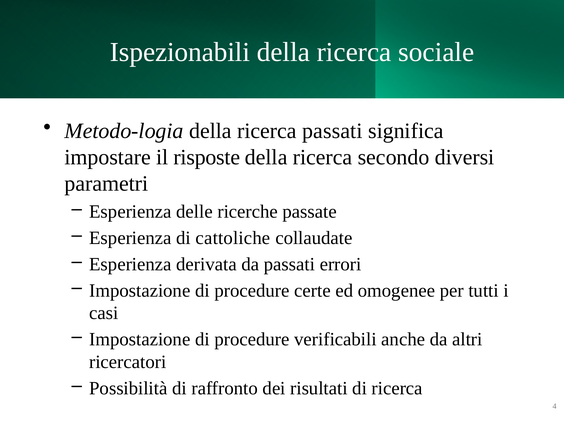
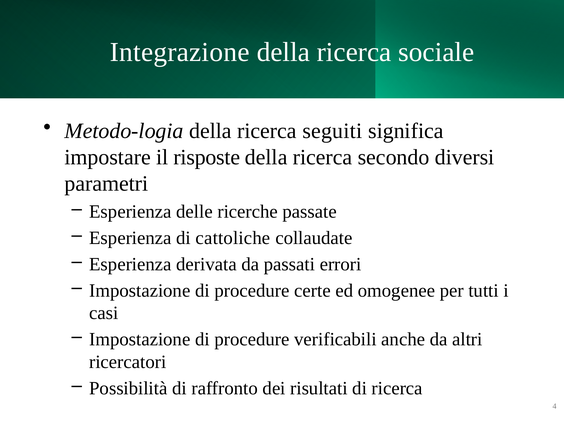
Ispezionabili: Ispezionabili -> Integrazione (180, 52)
ricerca passati: passati -> seguiti (332, 131)
